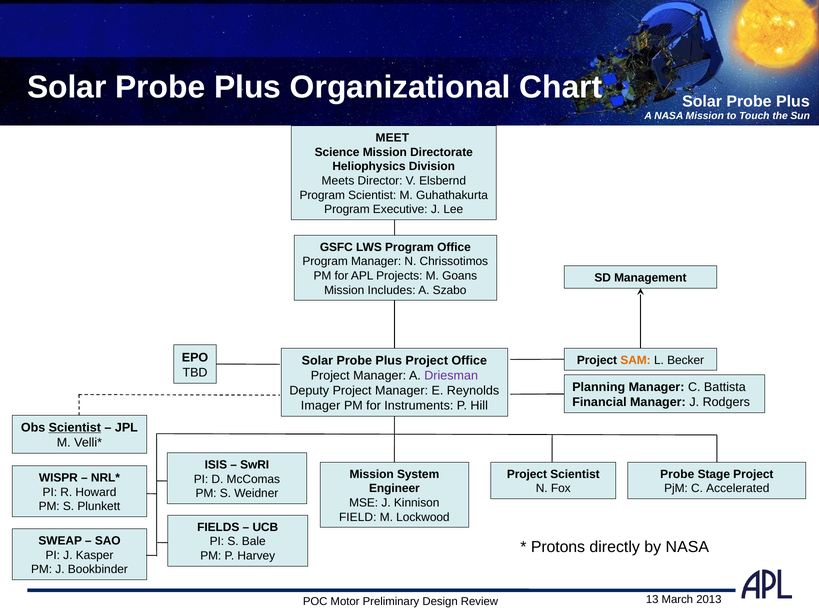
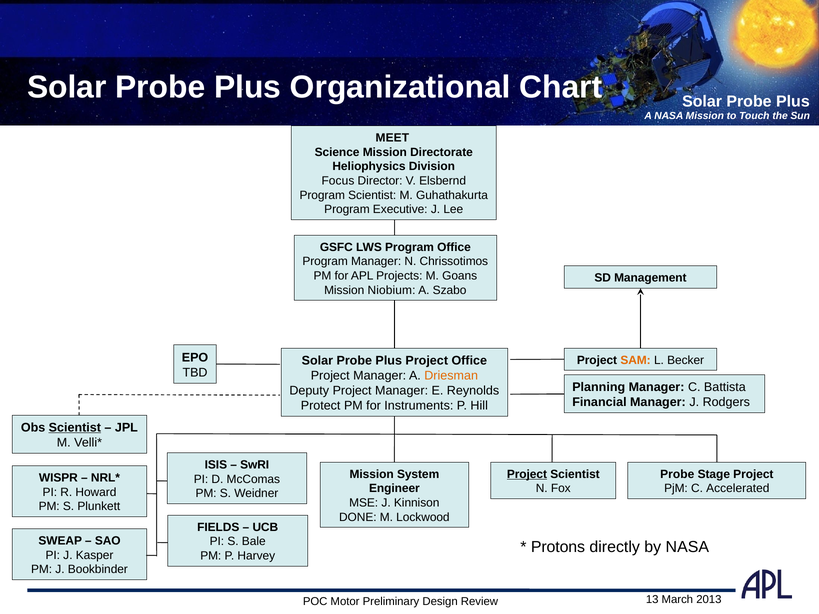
Meets: Meets -> Focus (338, 181)
Includes: Includes -> Niobium (392, 290)
Driesman colour: purple -> orange (451, 376)
Imager: Imager -> Protect (321, 406)
Project underline: none -> present (527, 474)
FIELD: FIELD -> DONE (358, 517)
